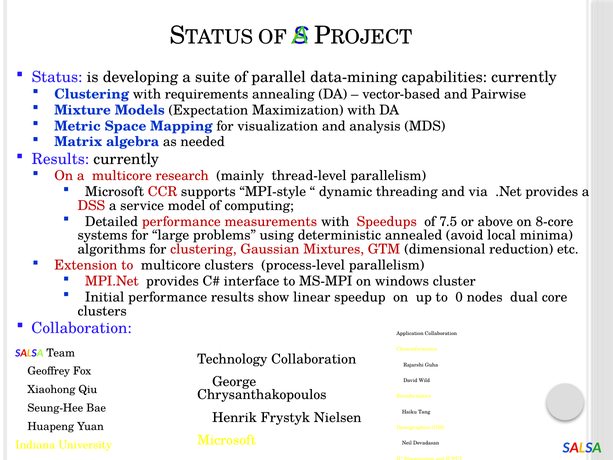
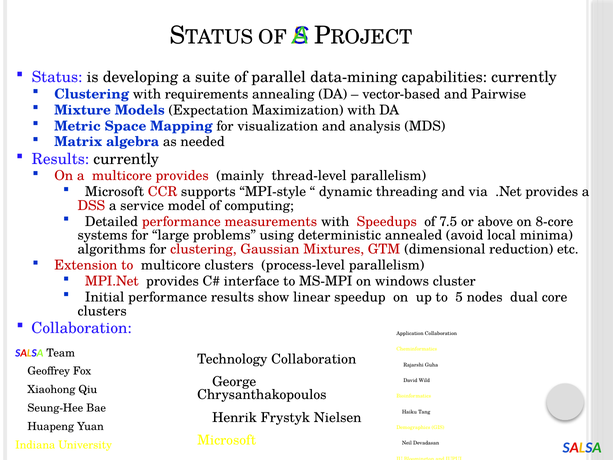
multicore research: research -> provides (182, 176)
0: 0 -> 5 (459, 297)
